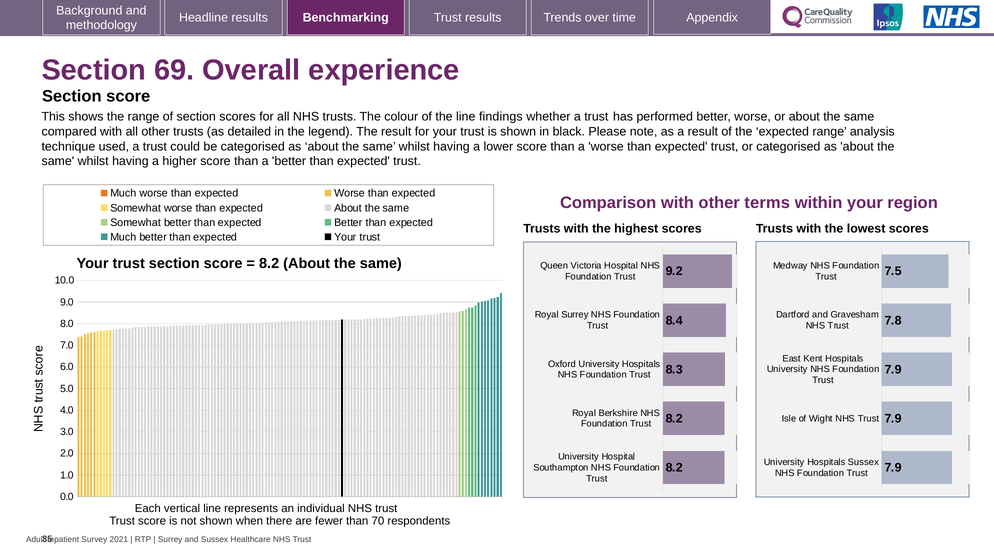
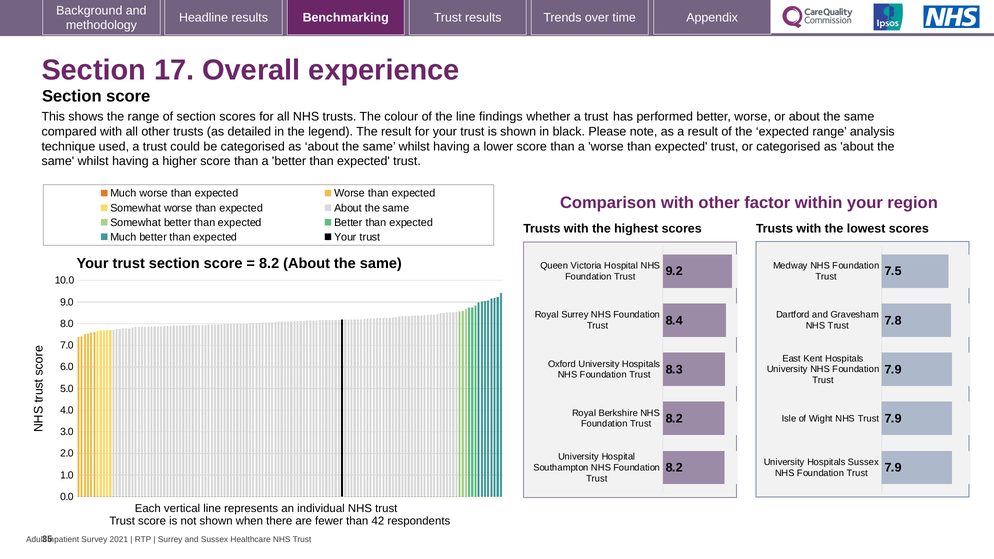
69: 69 -> 17 (174, 70)
terms: terms -> factor (767, 203)
70: 70 -> 42 (378, 521)
